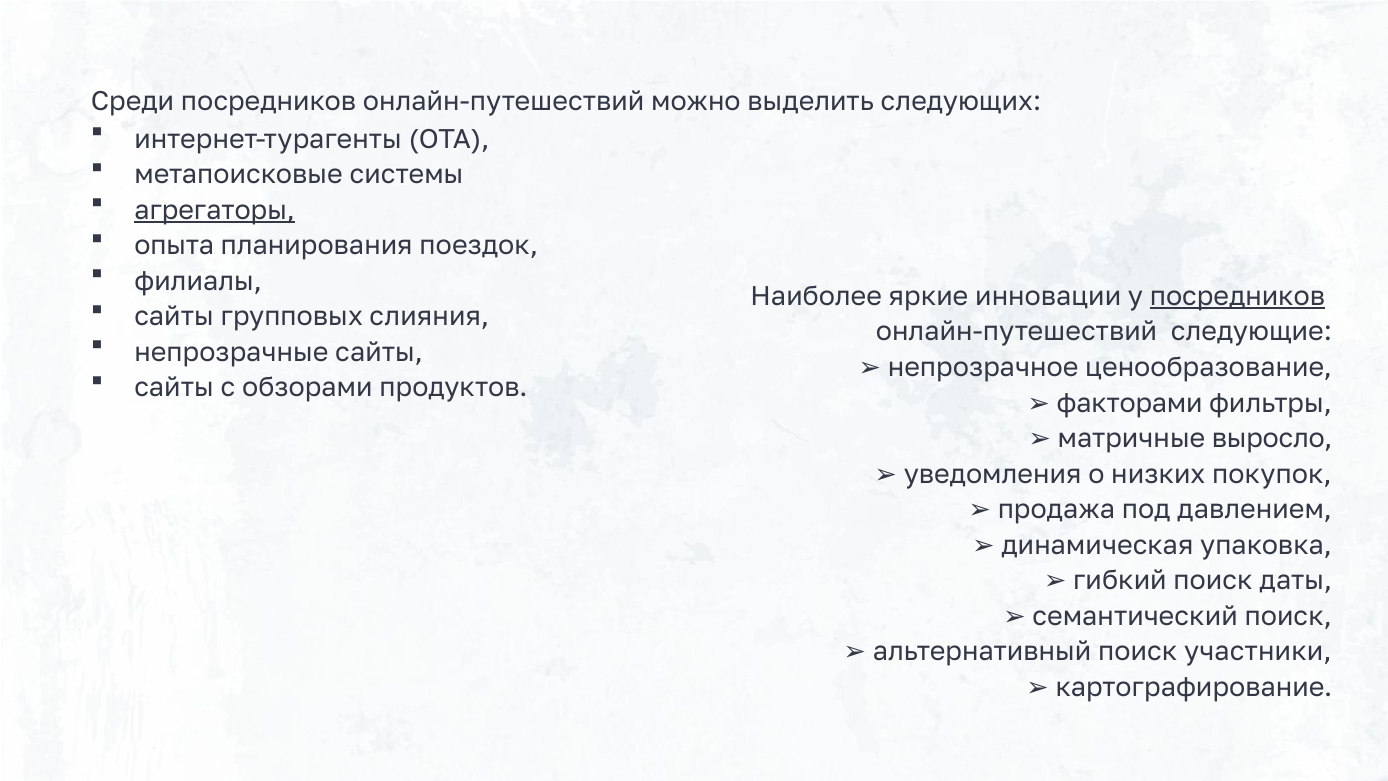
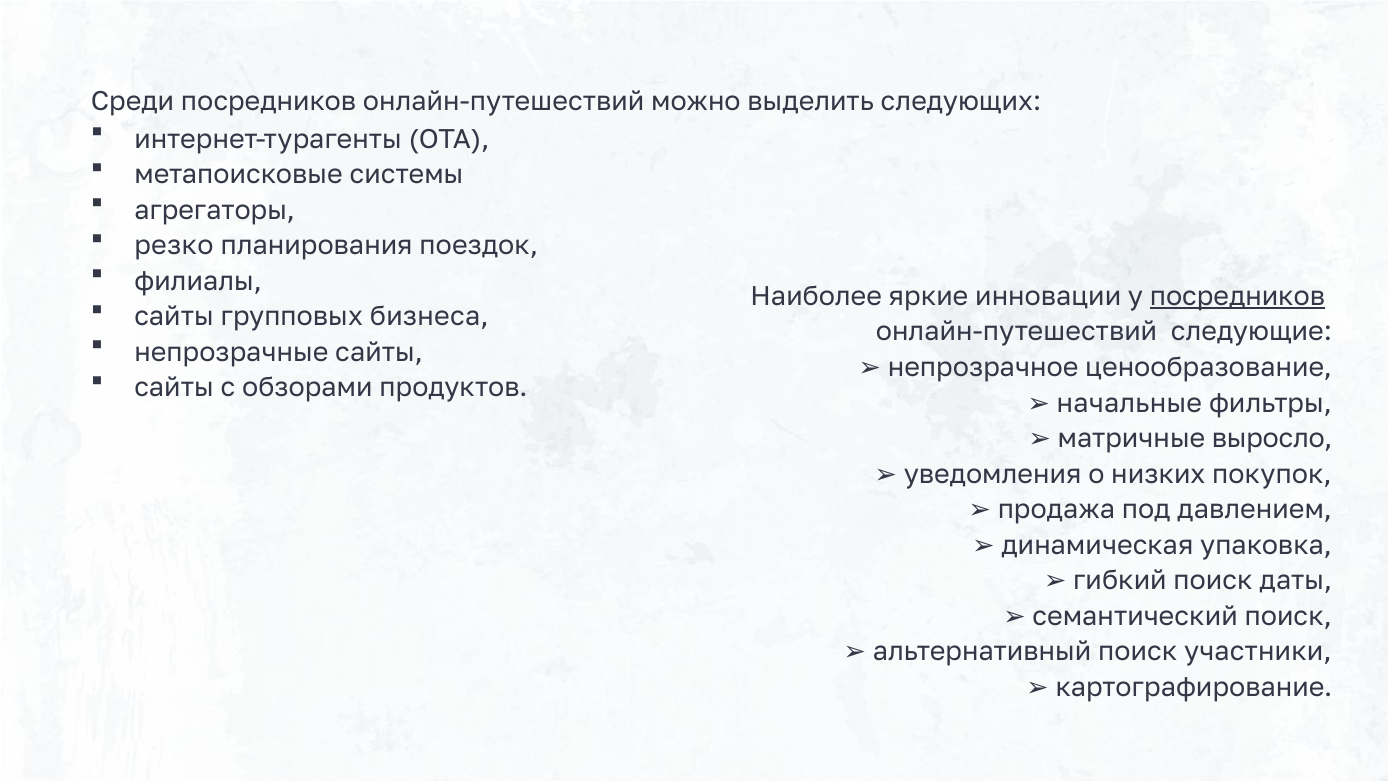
агрегаторы underline: present -> none (215, 210)
опыта: опыта -> резко (174, 246)
слияния: слияния -> бизнеса (429, 317)
факторами: факторами -> начальные (1129, 403)
